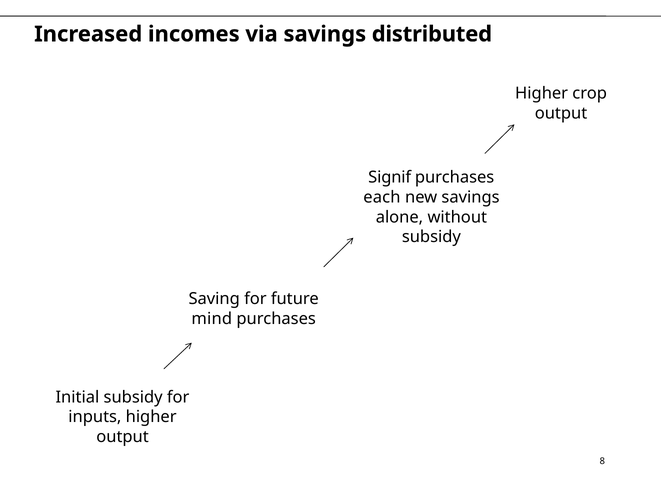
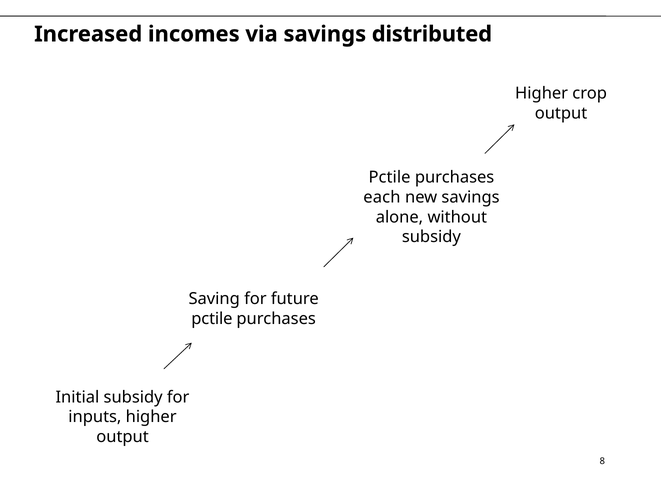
Signif: Signif -> Pctile (390, 177)
mind: mind -> pctile (212, 319)
